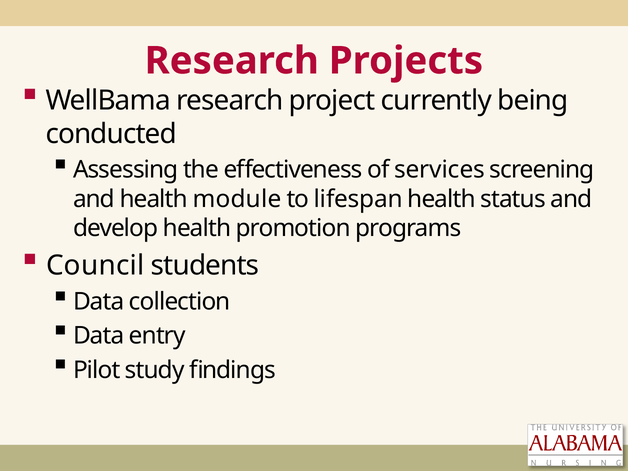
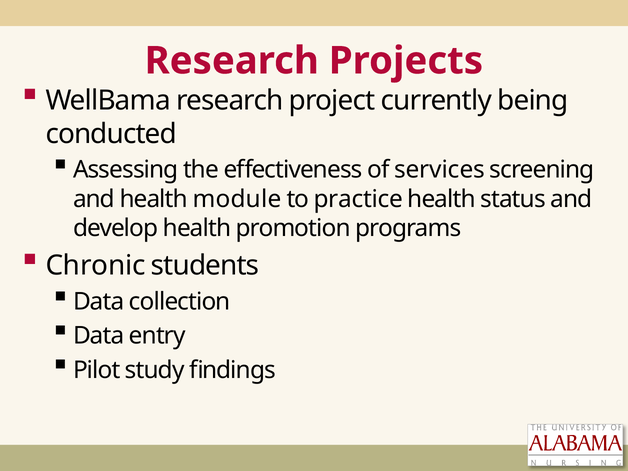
lifespan: lifespan -> practice (358, 199)
Council: Council -> Chronic (96, 266)
